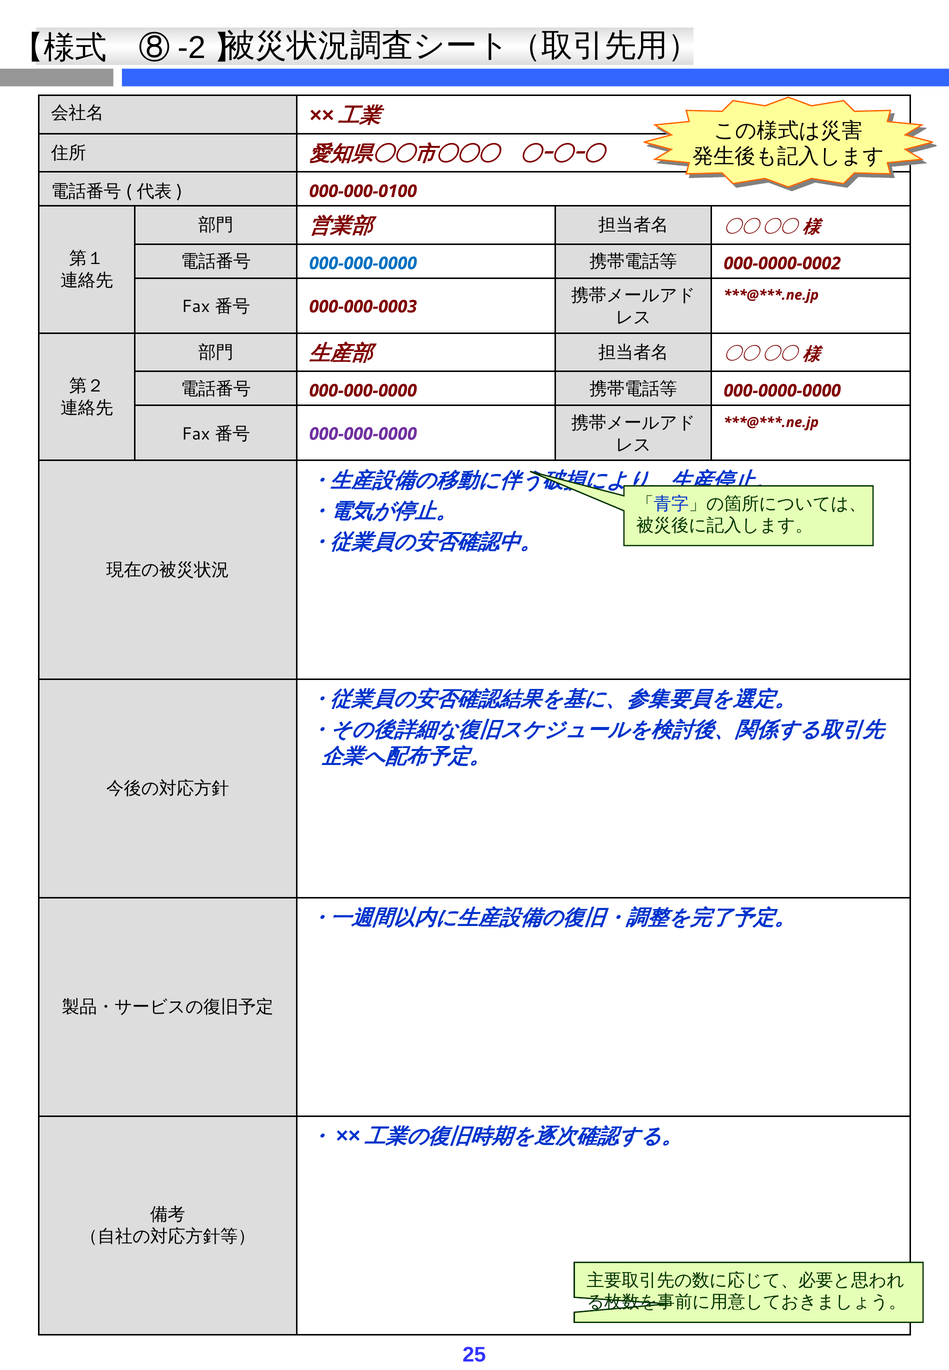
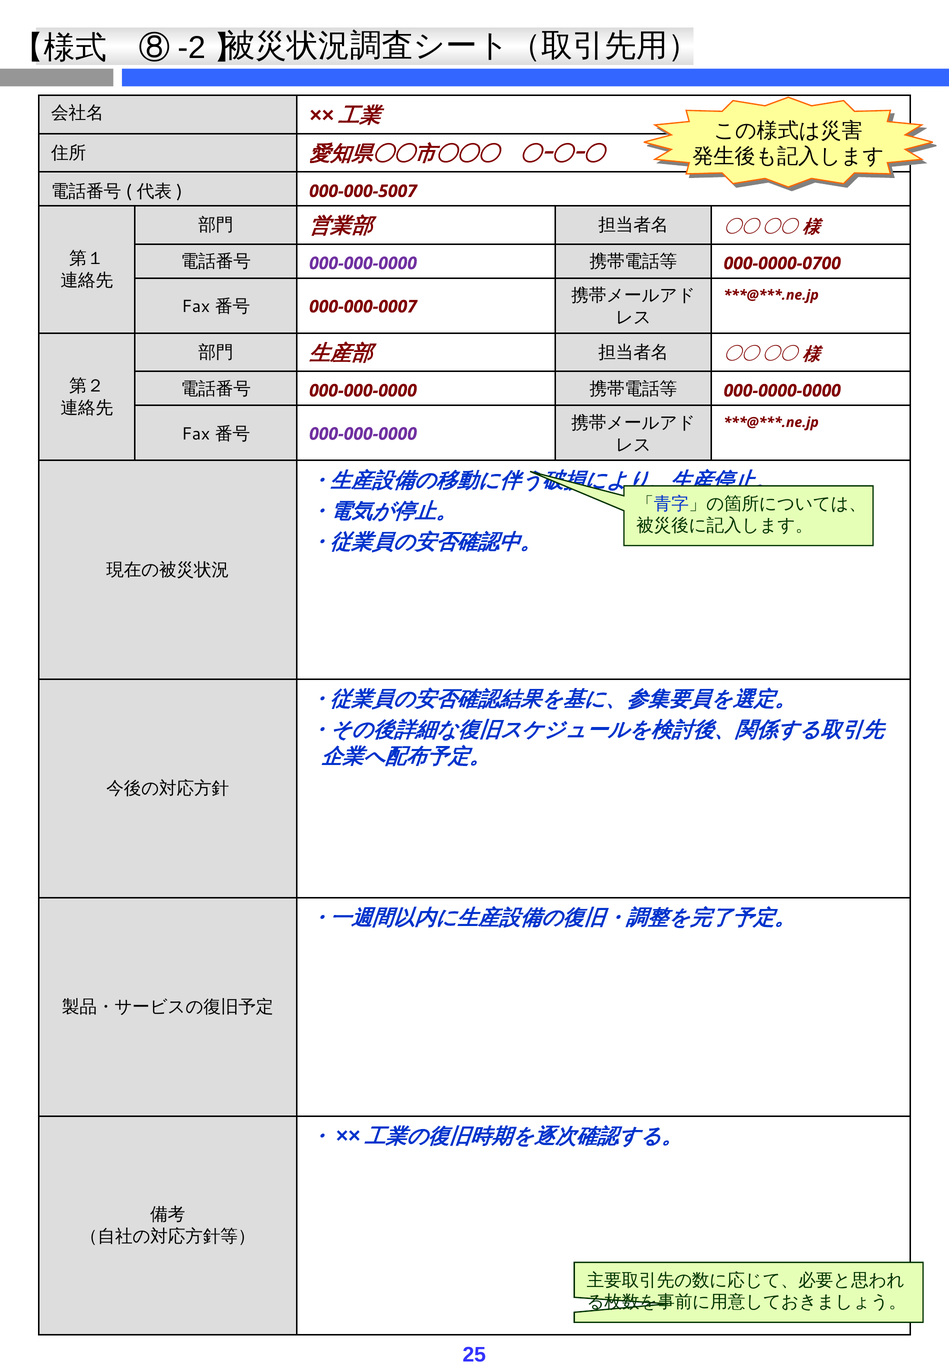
000-000-0100: 000-000-0100 -> 000-000-5007 (363, 191)
000-000-0000 colour: blue -> purple (363, 264)
000-0000-0002: 000-0000-0002 -> 000-0000-0700 (782, 264)
000-000-0003: 000-000-0003 -> 000-000-0007 (363, 307)
